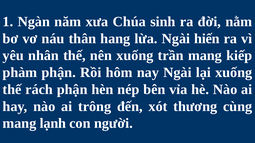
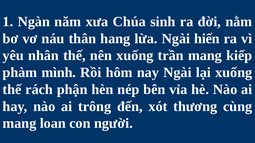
phàm phận: phận -> mình (59, 73)
lạnh: lạnh -> loan (53, 124)
